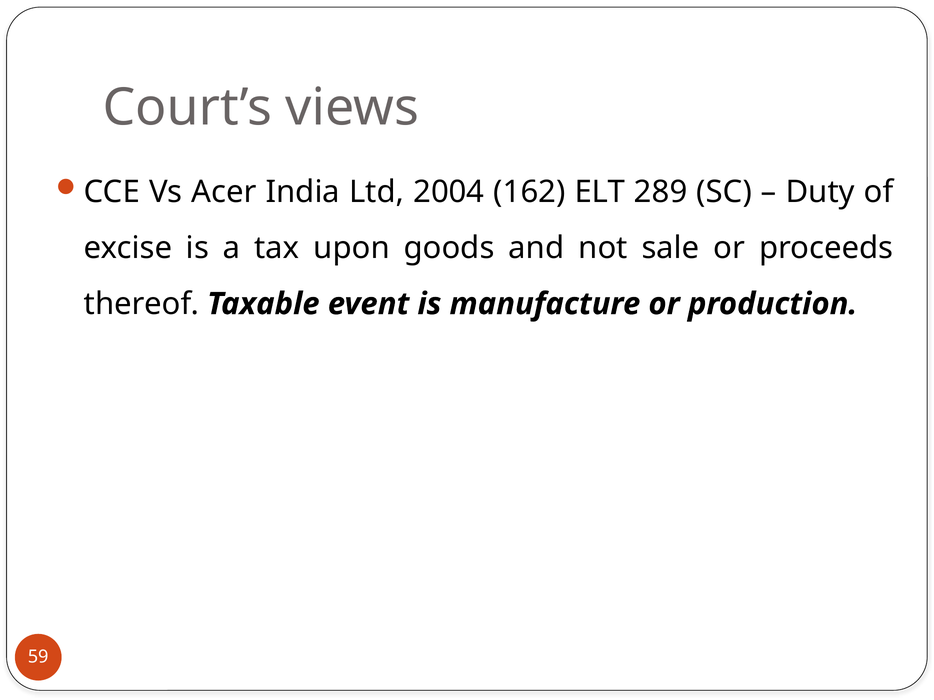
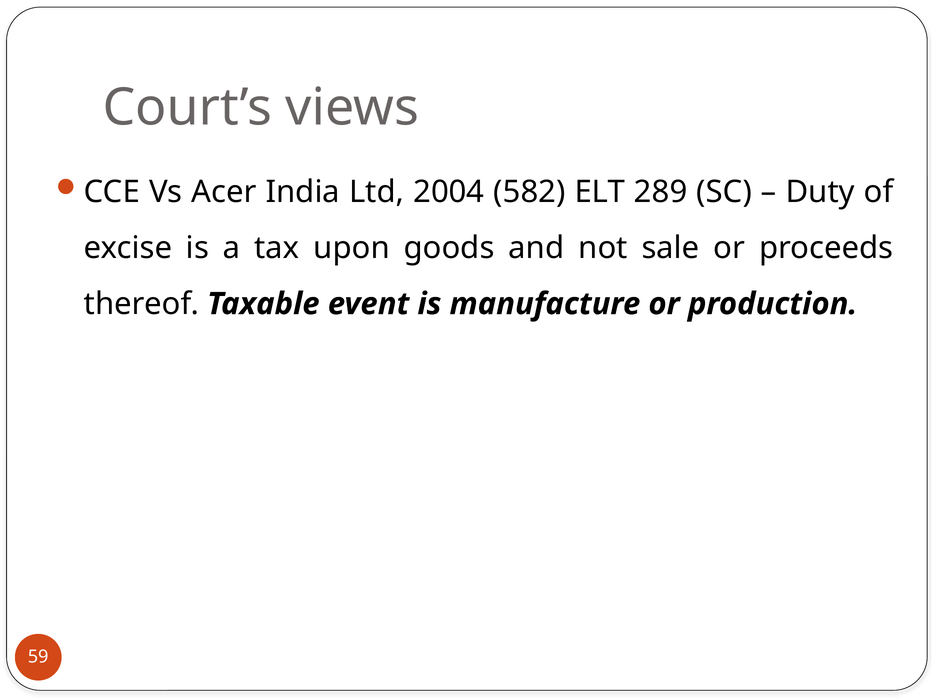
162: 162 -> 582 (529, 192)
